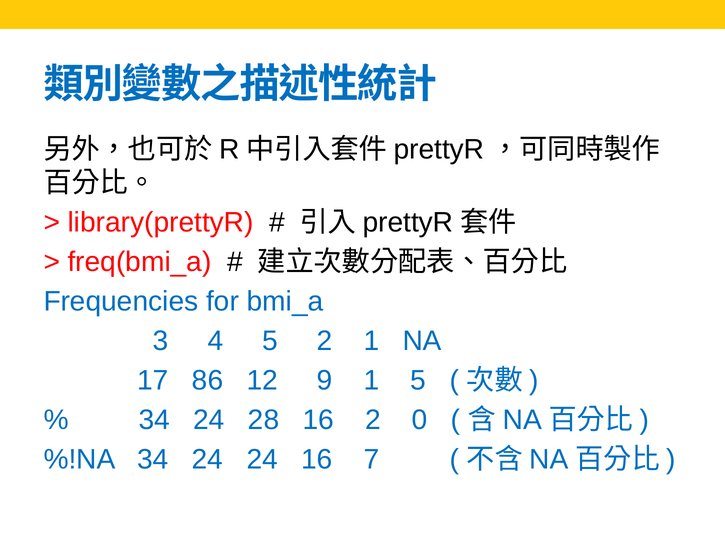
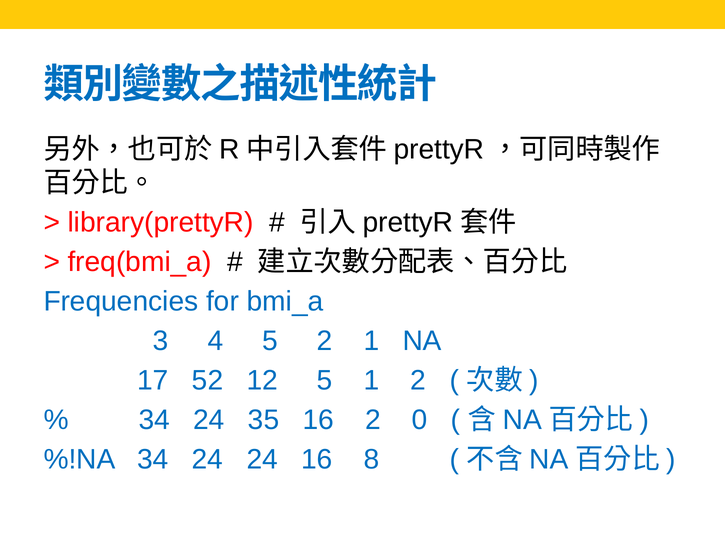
86: 86 -> 52 (208, 380)
12 9: 9 -> 5 (325, 380)
1 5: 5 -> 2 (418, 380)
28: 28 -> 35 (264, 420)
7: 7 -> 8 (372, 459)
